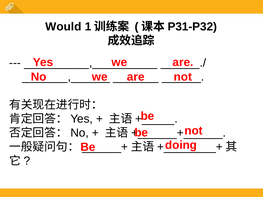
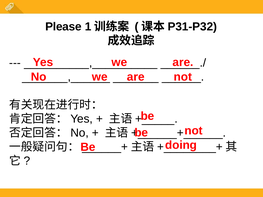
Would: Would -> Please (63, 27)
